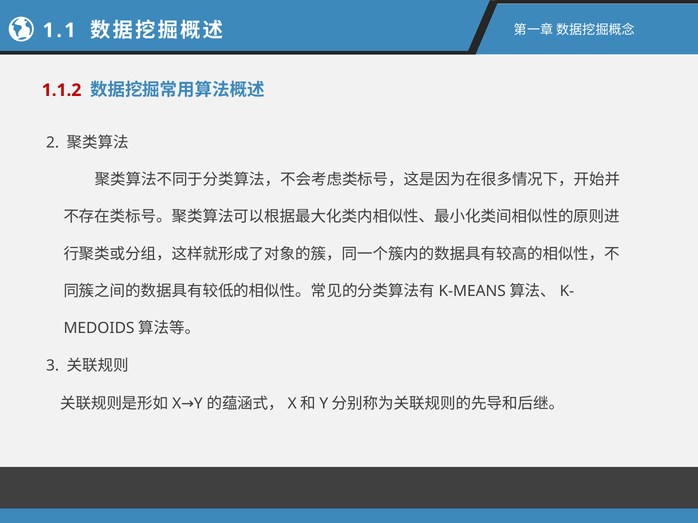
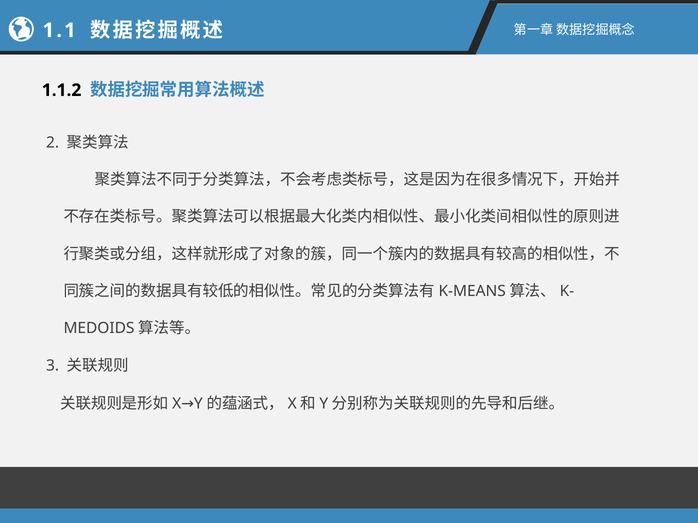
1.1.2 colour: red -> black (62, 90)
